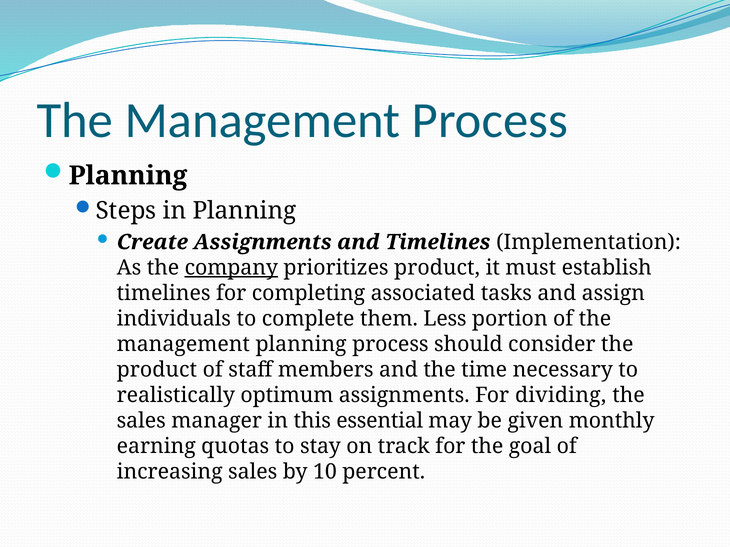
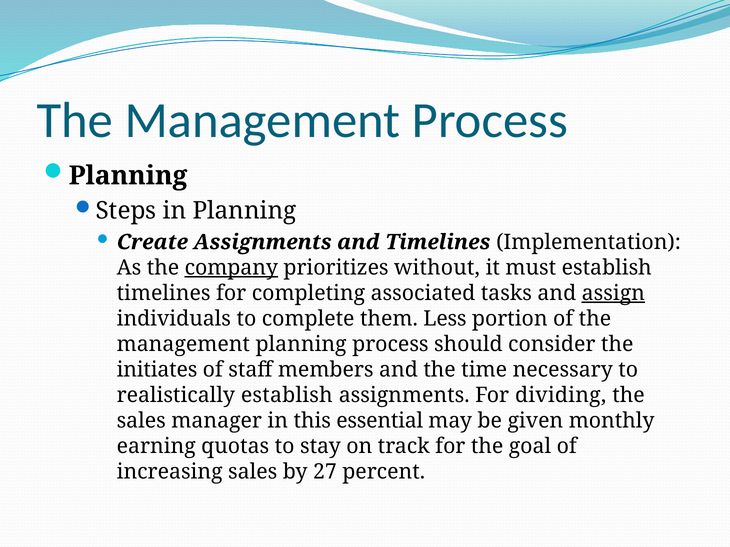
prioritizes product: product -> without (437, 268)
assign underline: none -> present (613, 293)
product: product -> initiates (157, 370)
realistically optimum: optimum -> establish (287, 396)
10: 10 -> 27 (325, 472)
